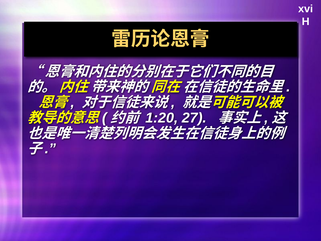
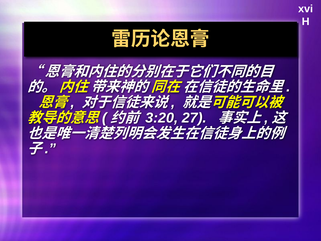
1:20: 1:20 -> 3:20 (162, 118)
